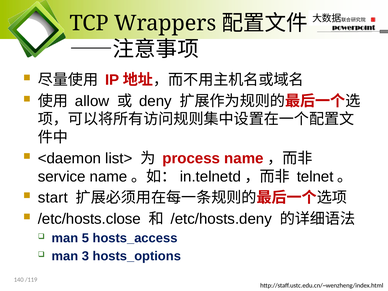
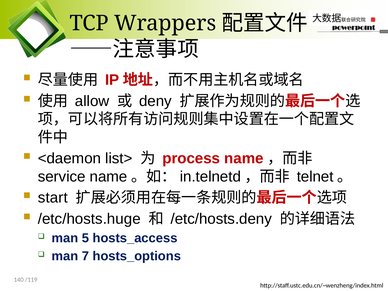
/etc/hosts.close: /etc/hosts.close -> /etc/hosts.huge (89, 219)
3: 3 -> 7 (85, 256)
